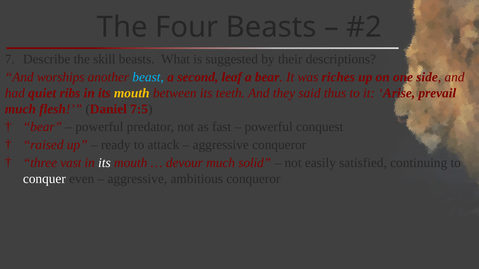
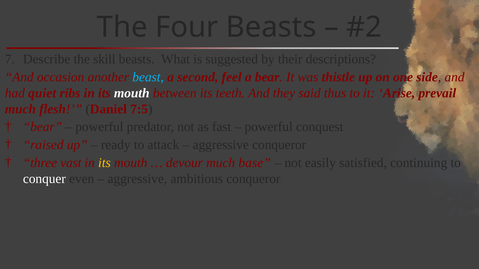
worships: worships -> occasion (61, 77)
leaf: leaf -> feel (232, 77)
riches: riches -> thistle (338, 77)
mouth colour: yellow -> white (132, 93)
its colour: white -> yellow (104, 163)
solid: solid -> base (255, 163)
